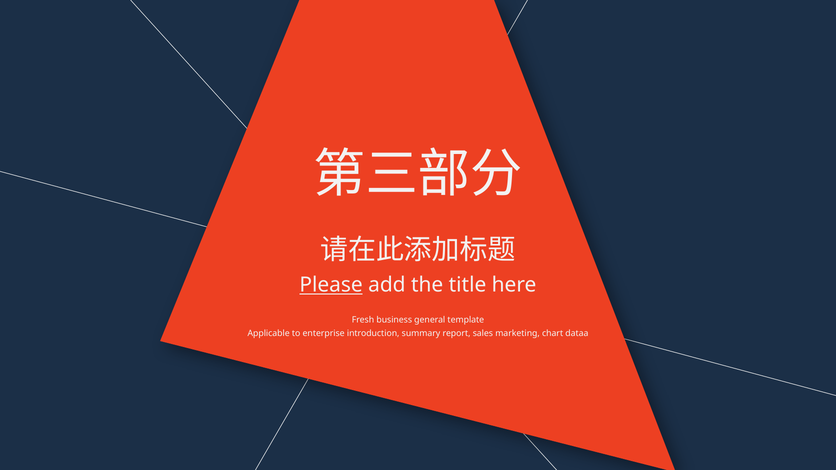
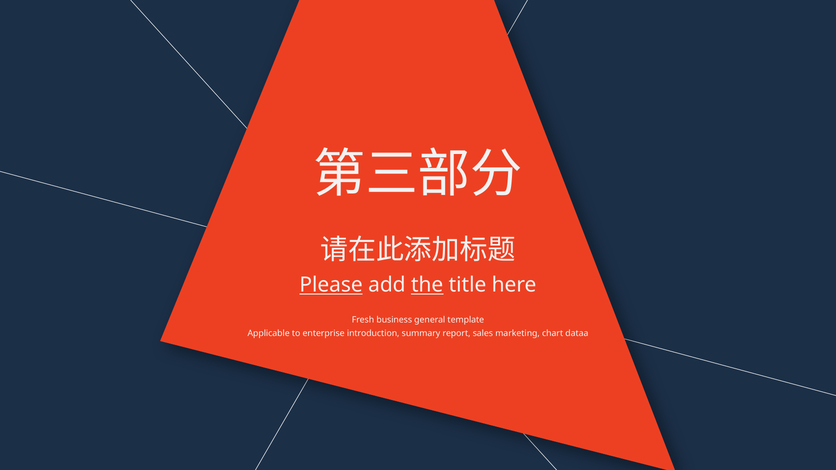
the underline: none -> present (427, 285)
